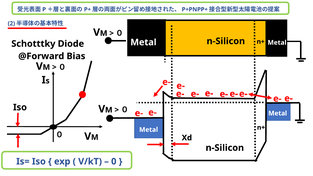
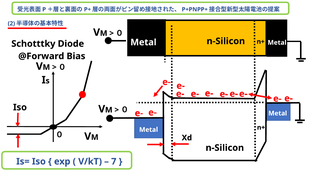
0: 0 -> 7 (114, 162)
